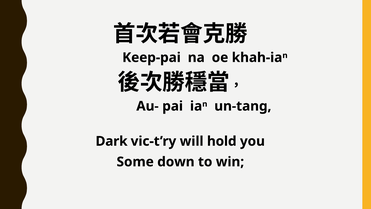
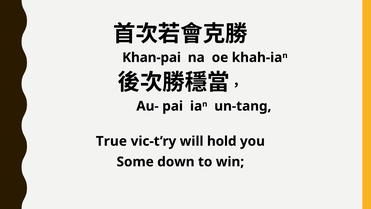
Keep-pai: Keep-pai -> Khan-pai (152, 57)
Dark: Dark -> True (111, 141)
